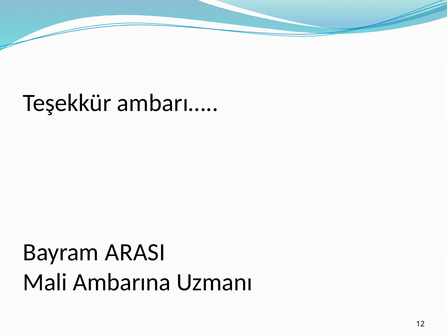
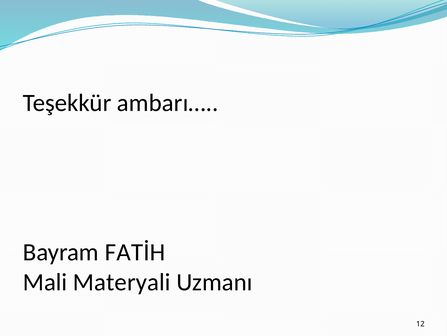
ARASI: ARASI -> FATİH (135, 252)
Ambarına: Ambarına -> Materyali (122, 282)
